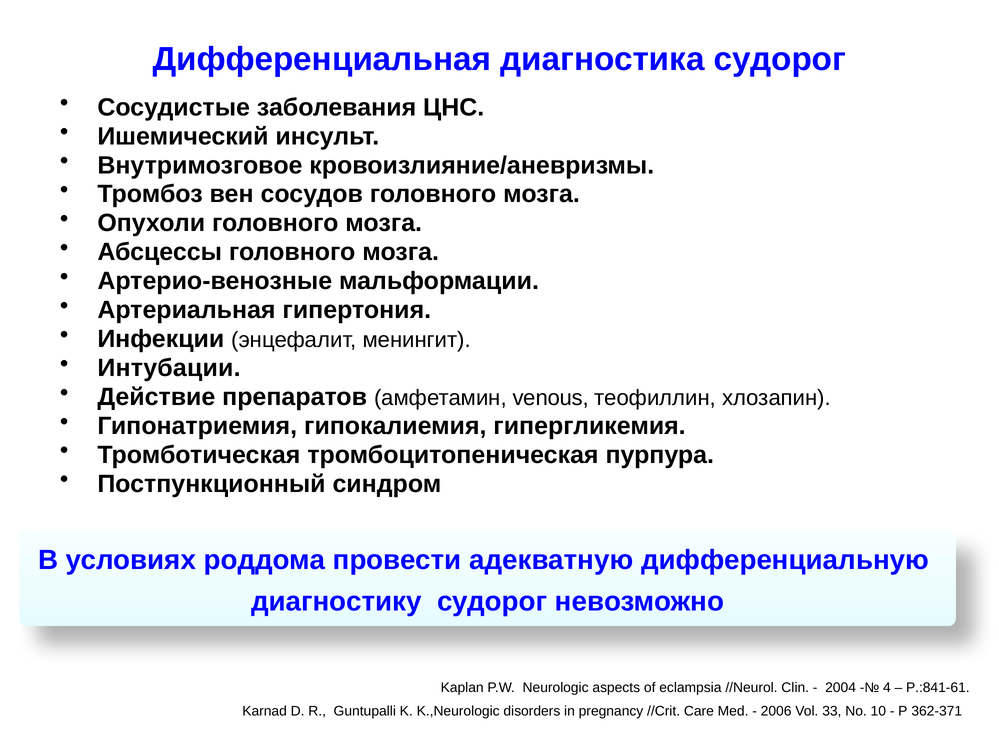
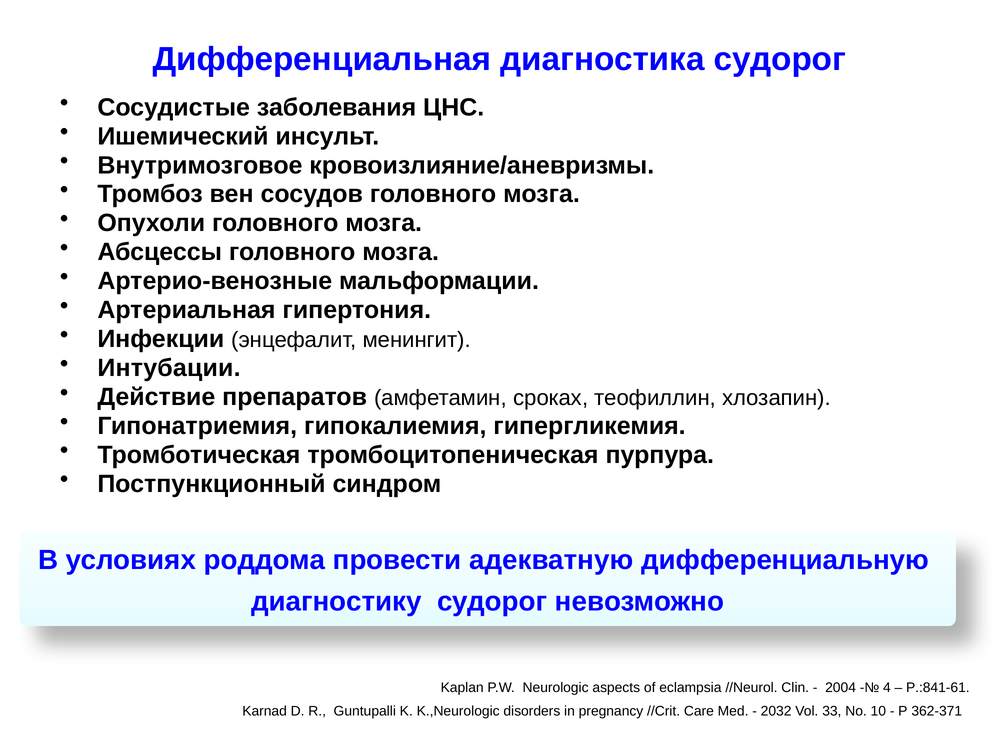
venous: venous -> сроках (551, 398)
2006: 2006 -> 2032 (776, 711)
